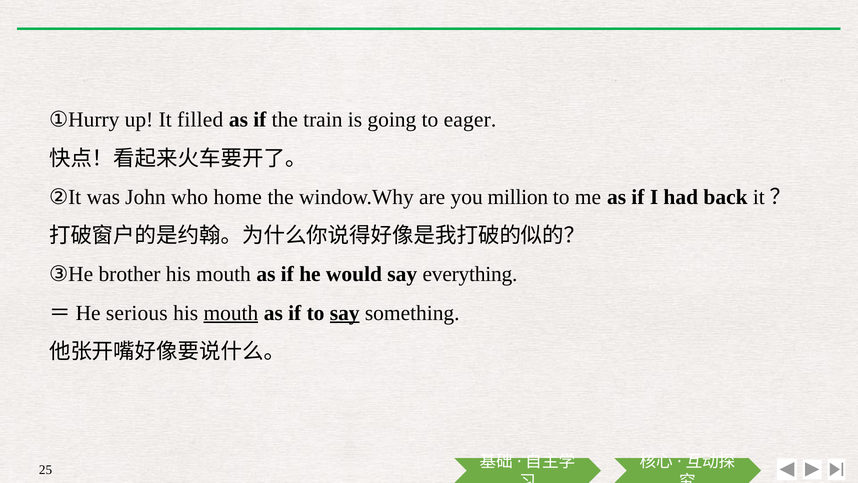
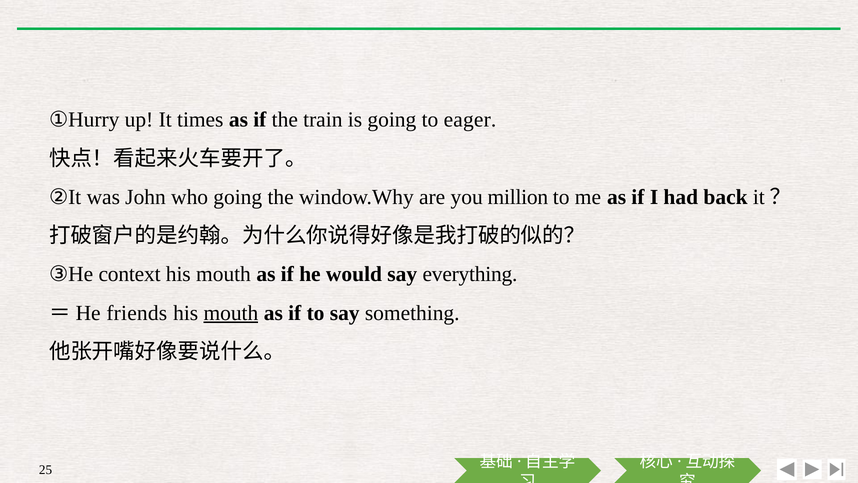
filled: filled -> times (200, 120)
who home: home -> going (238, 197)
brother: brother -> context (130, 274)
serious: serious -> friends (137, 313)
say underline: present -> none (345, 313)
